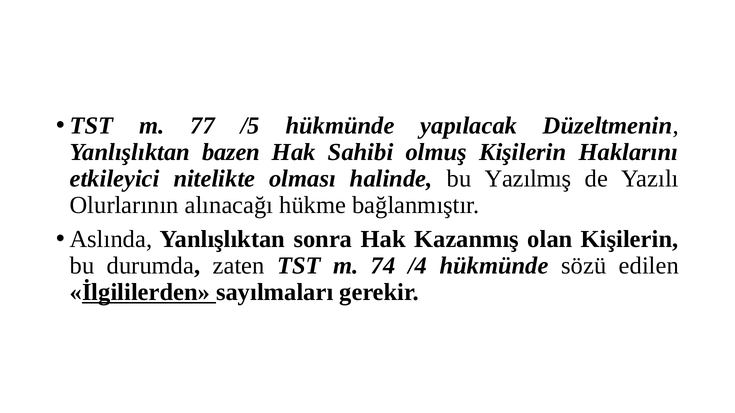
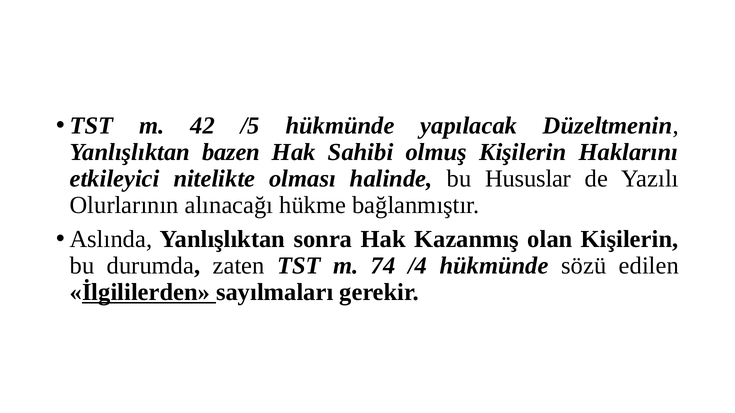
77: 77 -> 42 (203, 126)
Yazılmış: Yazılmış -> Hususlar (528, 179)
